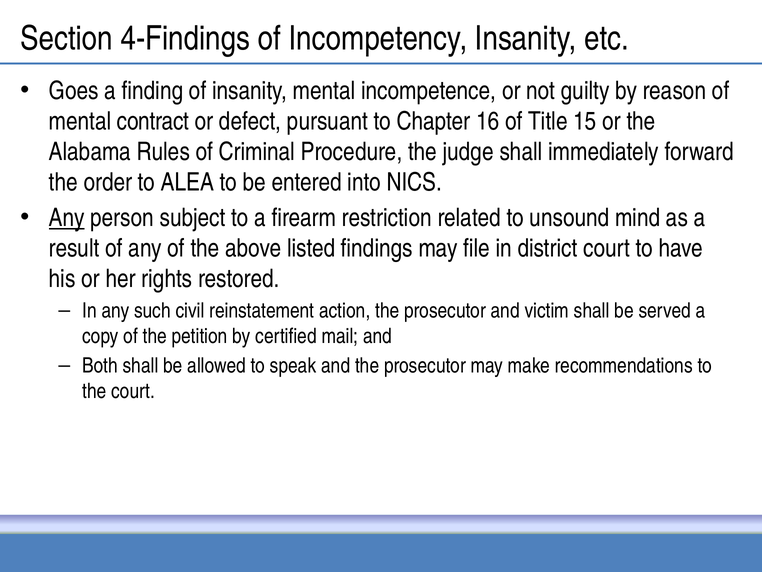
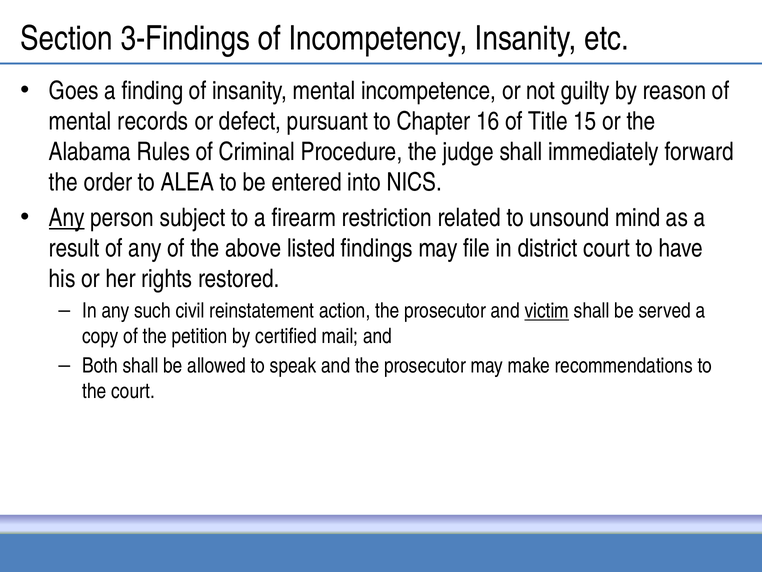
4-Findings: 4-Findings -> 3-Findings (185, 39)
contract: contract -> records (153, 121)
victim underline: none -> present (547, 311)
